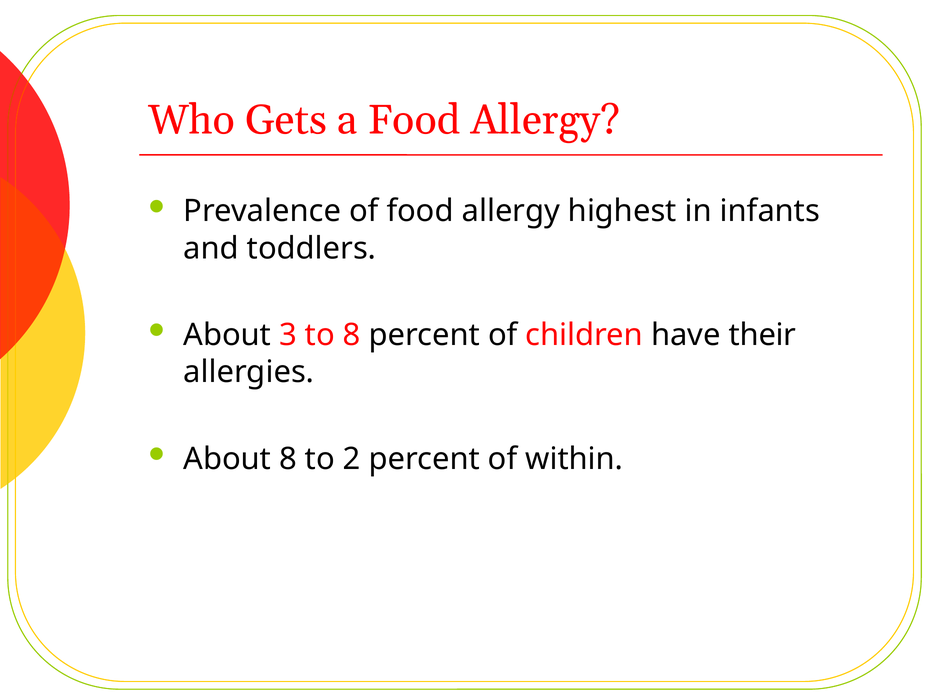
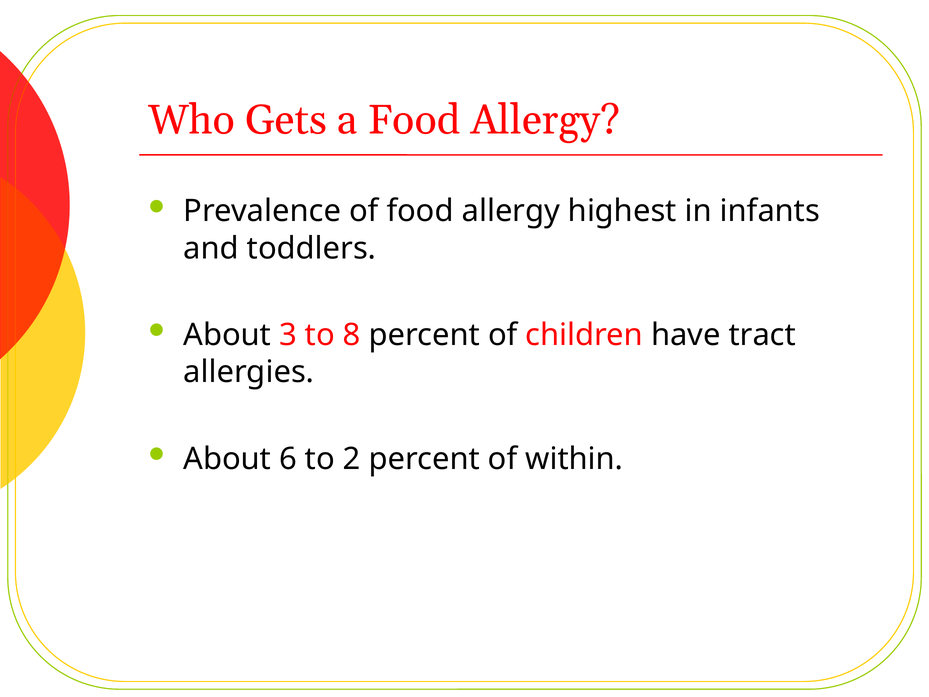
their: their -> tract (762, 335)
About 8: 8 -> 6 (288, 459)
